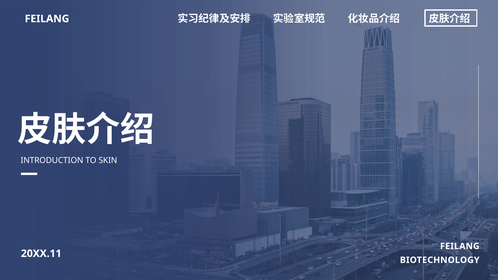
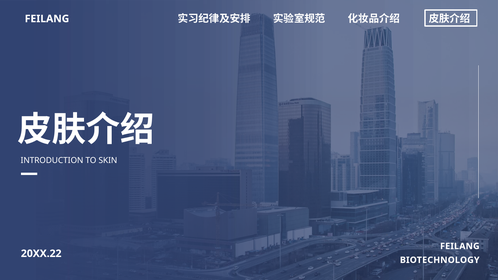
20XX.11: 20XX.11 -> 20XX.22 (41, 254)
